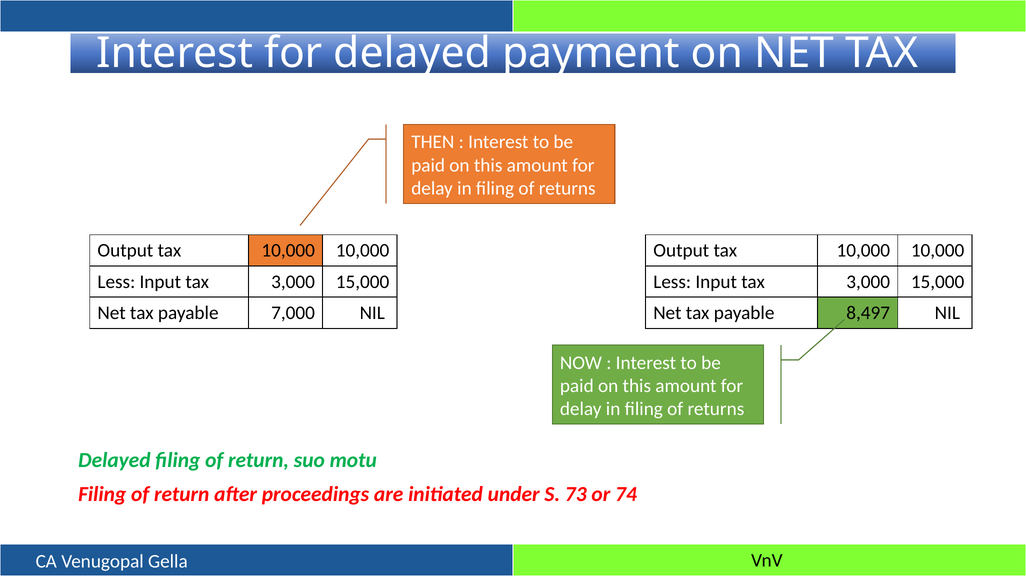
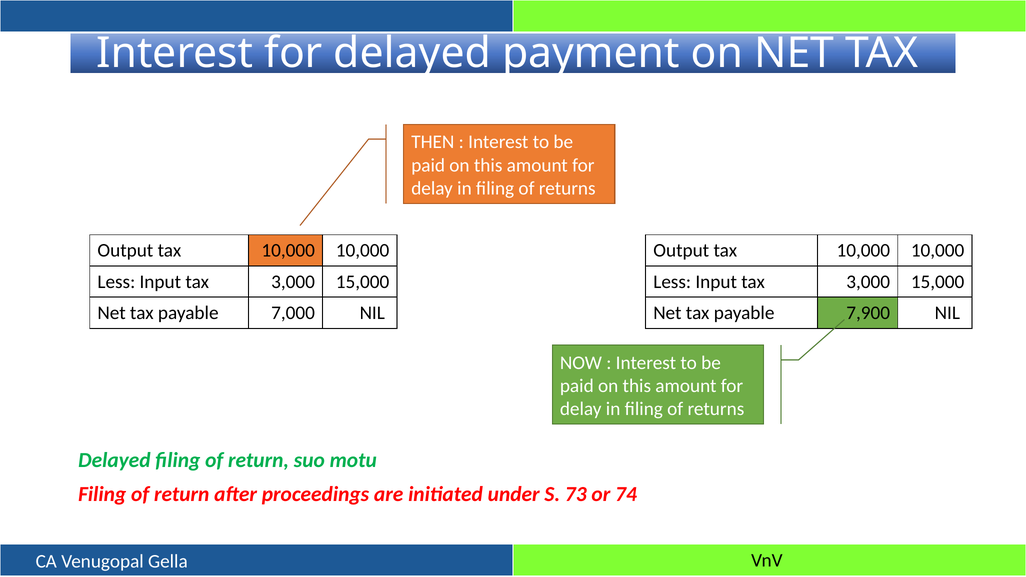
8,497: 8,497 -> 7,900 (868, 313)
